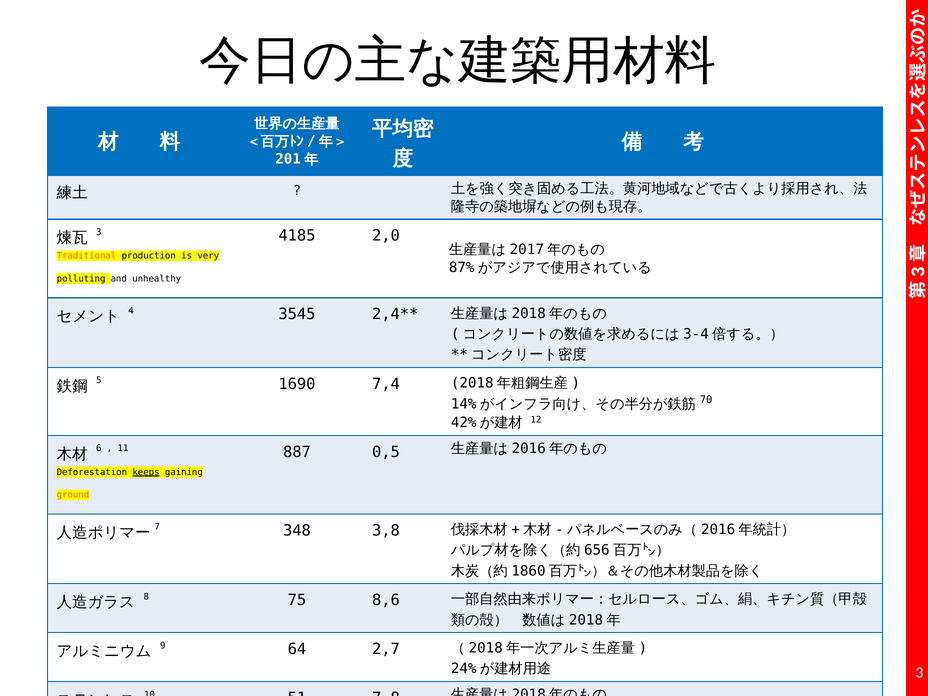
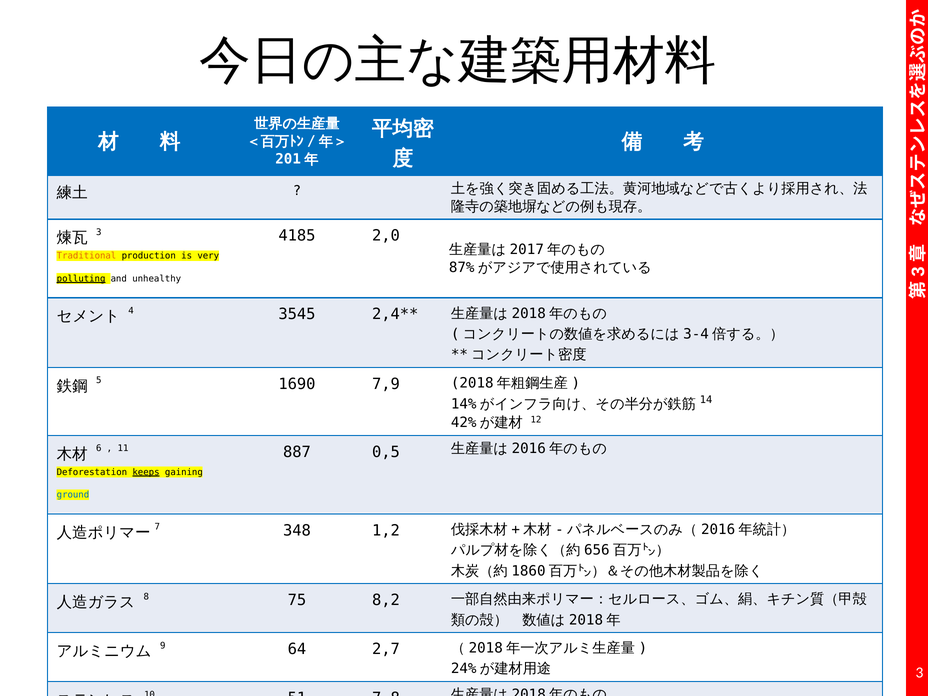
polluting underline: none -> present (81, 279)
7,4: 7,4 -> 7,9 (386, 384)
70: 70 -> 14 (706, 400)
ground colour: orange -> blue (73, 495)
3,8: 3,8 -> 1,2 (386, 531)
8,6: 8,6 -> 8,2 (386, 600)
